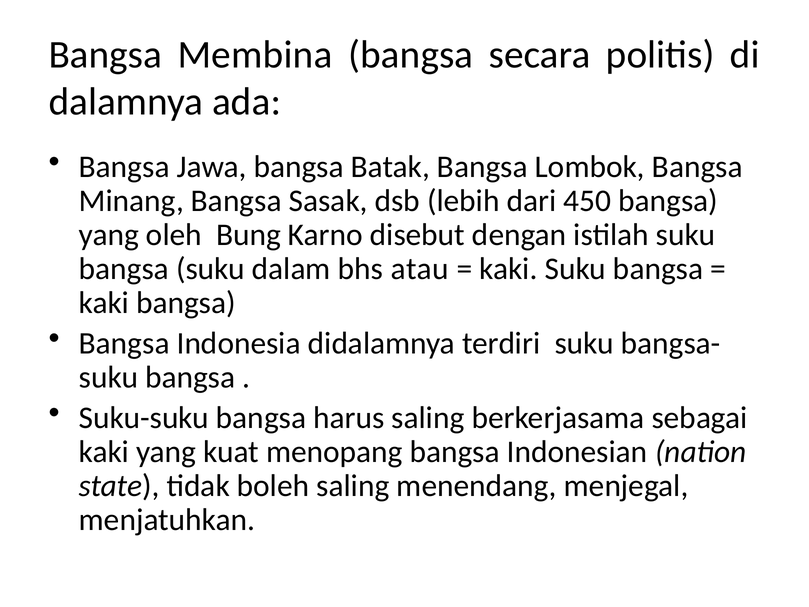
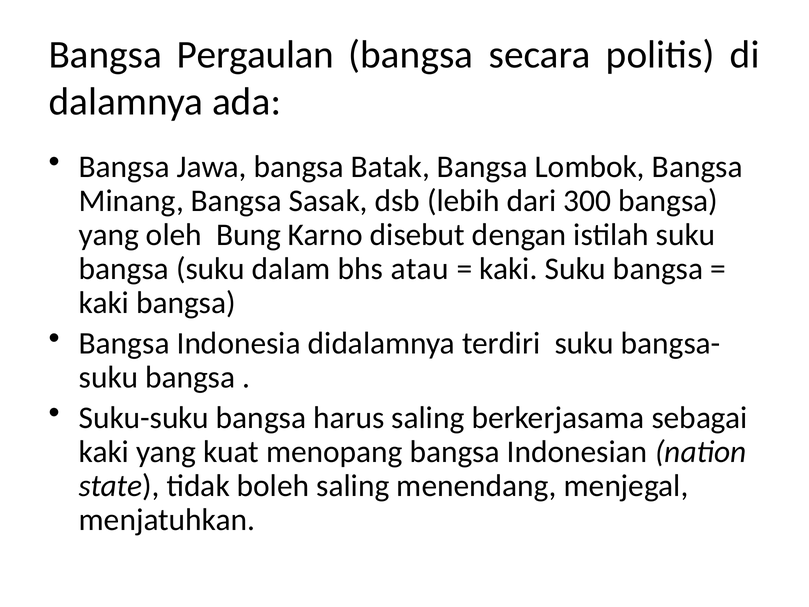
Membina: Membina -> Pergaulan (255, 55)
450: 450 -> 300 (587, 201)
